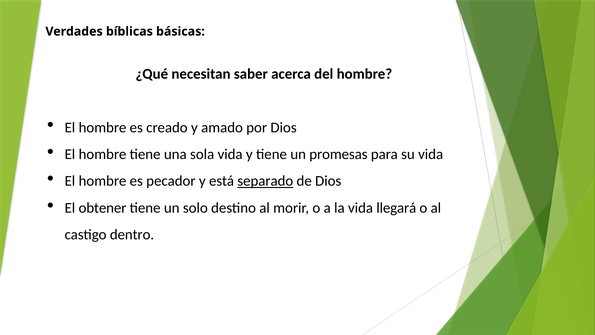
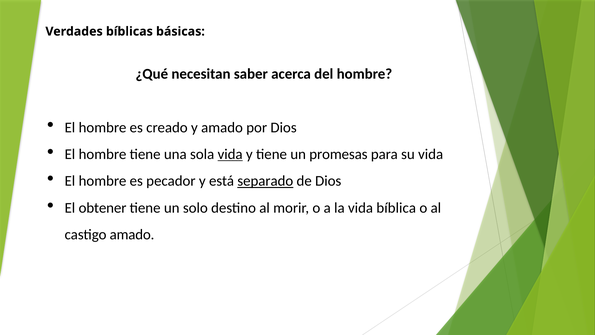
vida underline: none -> present (230, 154)
llegará: llegará -> bíblica (396, 208)
castigo dentro: dentro -> amado (132, 234)
